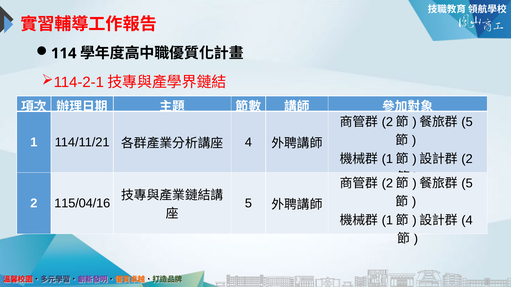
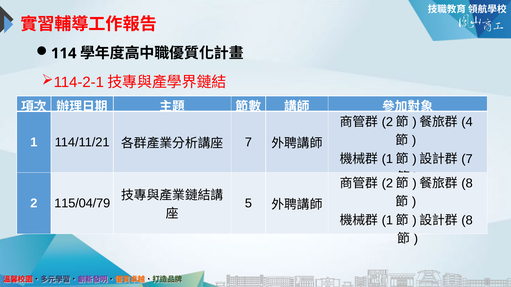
5: 5 -> 4 (467, 122)
4: 4 -> 7 (248, 142)
2: 2 -> 7 (467, 159)
5: 5 -> 8 (467, 183)
115/04/16: 115/04/16 -> 115/04/79 (82, 204)
4: 4 -> 8 (467, 220)
